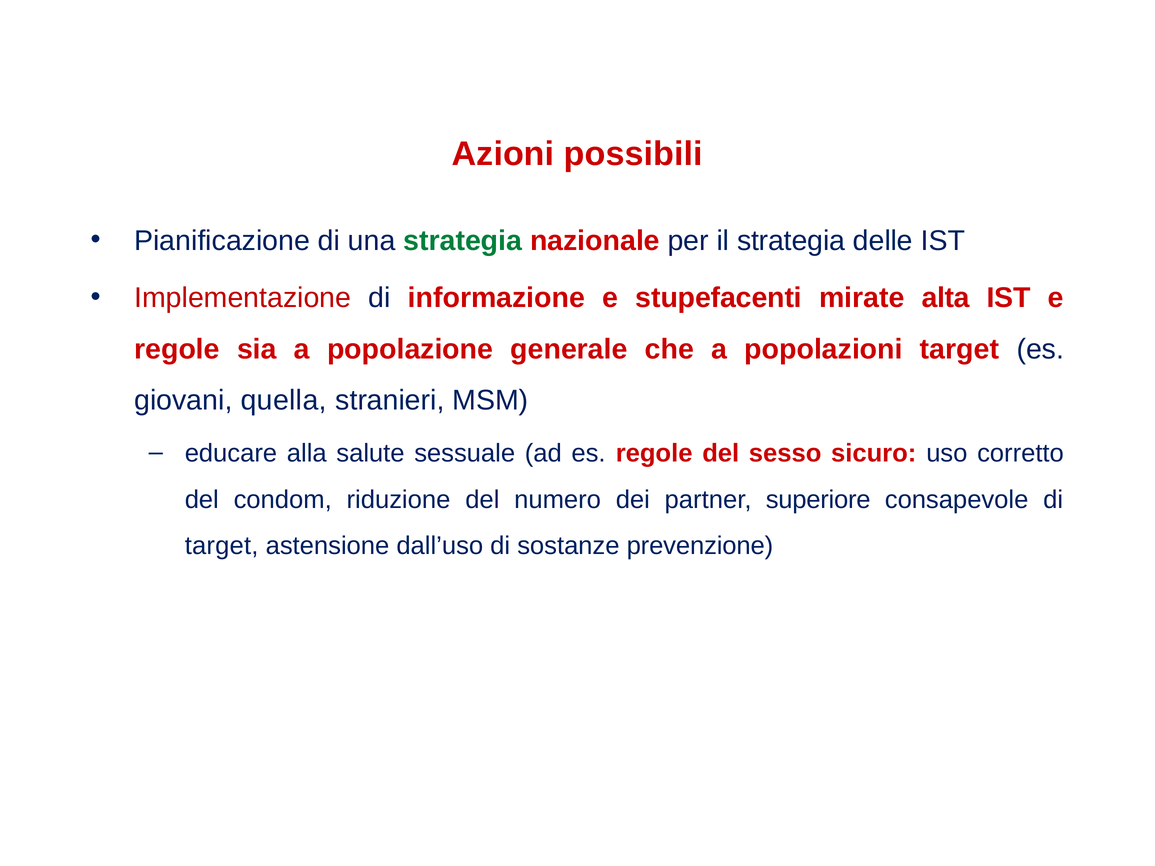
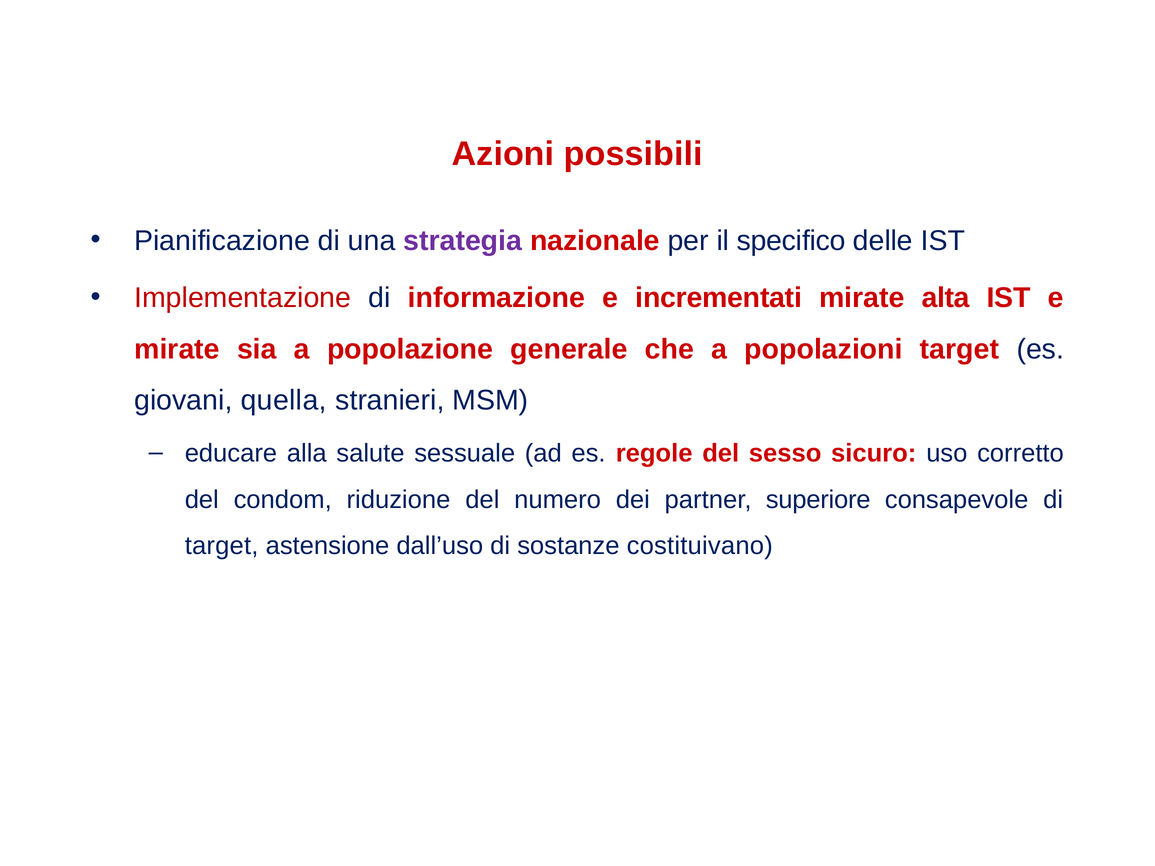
strategia colour: green -> purple (463, 241)
il strategia: strategia -> specifico (791, 241)
stupefacenti: stupefacenti -> incrementati (719, 298)
regole: regole -> mirate (177, 349)
prevenzione: prevenzione -> costituivano (700, 546)
